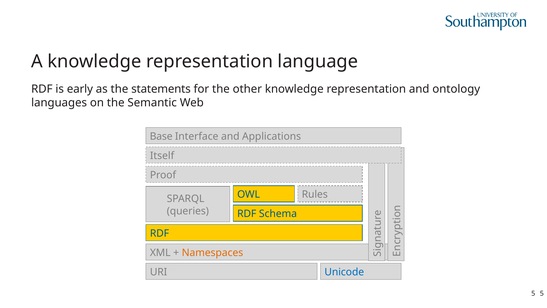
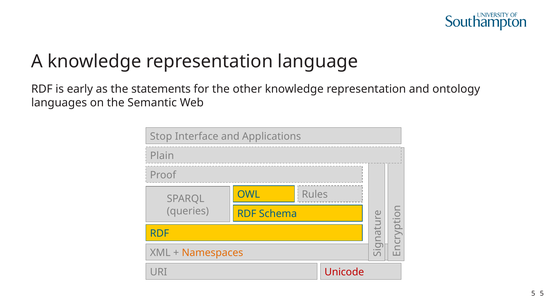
Base: Base -> Stop (161, 136)
Itself: Itself -> Plain (162, 156)
Unicode colour: blue -> red (344, 272)
